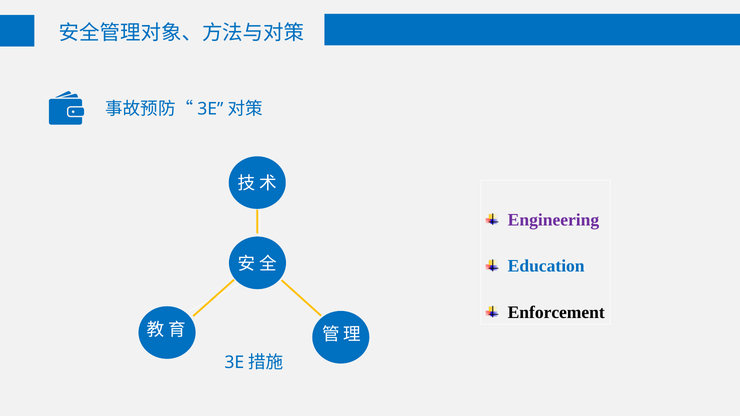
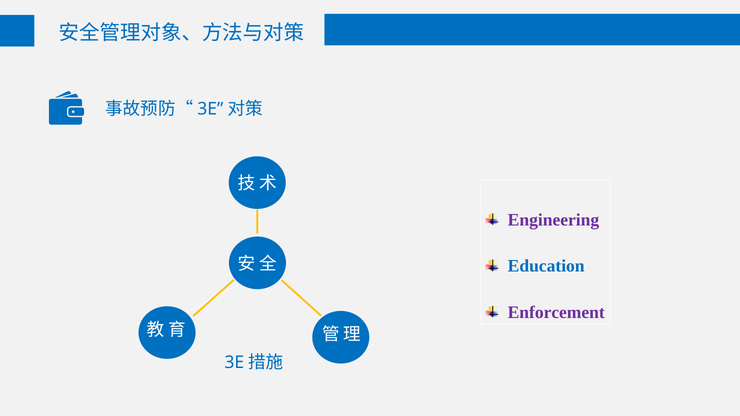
Enforcement colour: black -> purple (556, 313)
